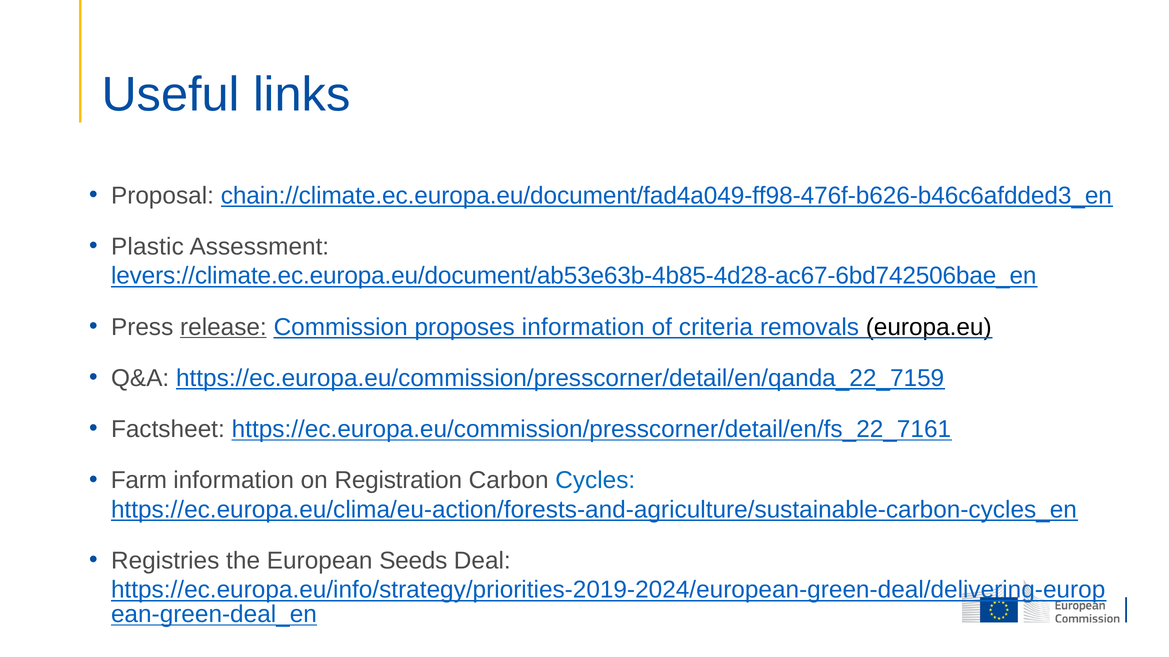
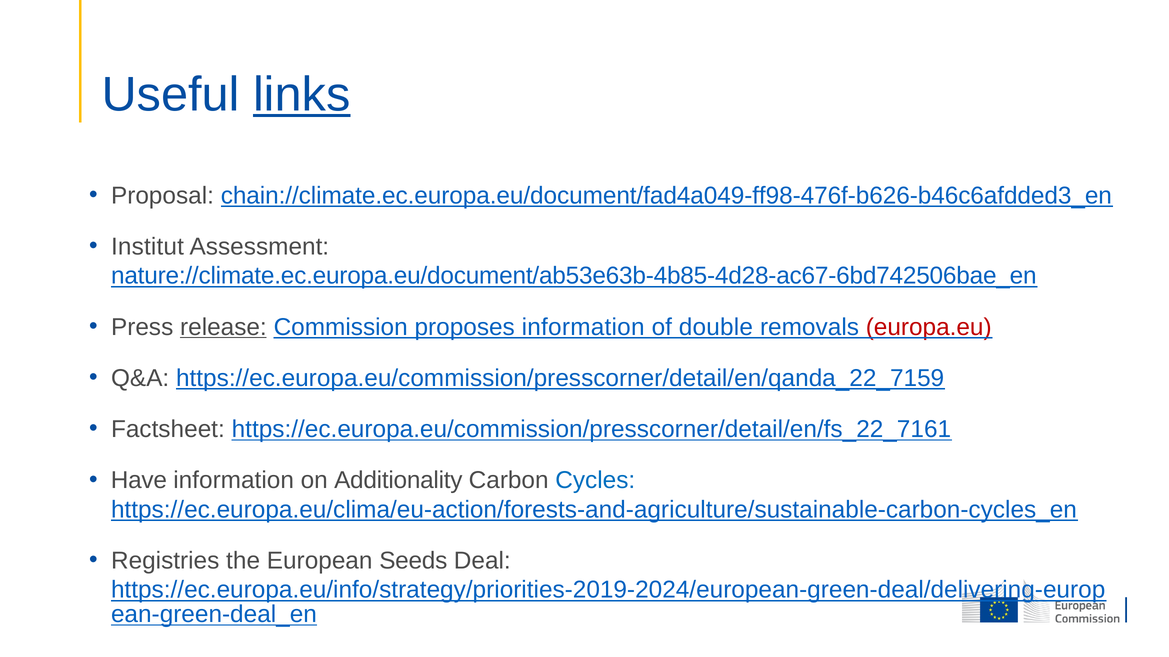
links underline: none -> present (302, 95)
Plastic: Plastic -> Institut (147, 247)
levers://climate.ec.europa.eu/document/ab53e63b-4b85-4d28-ac67-6bd742506bae_en: levers://climate.ec.europa.eu/document/ab53e63b-4b85-4d28-ac67-6bd742506bae_en -> nature://climate.ec.europa.eu/document/ab53e63b-4b85-4d28-ac67-6bd742506bae_en (574, 276)
criteria: criteria -> double (716, 327)
europa.eu colour: black -> red (929, 327)
Farm: Farm -> Have (139, 481)
Registration: Registration -> Additionality (398, 481)
